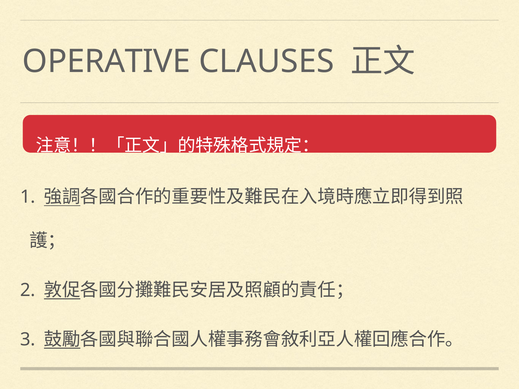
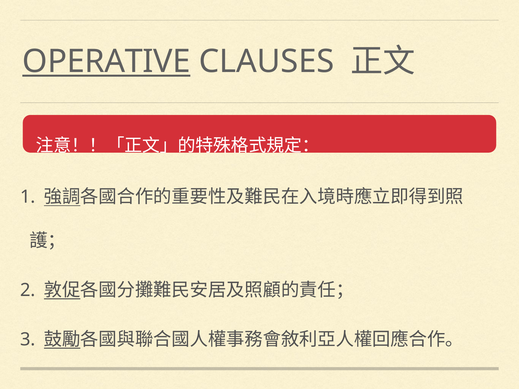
OPERATIVE underline: none -> present (106, 62)
